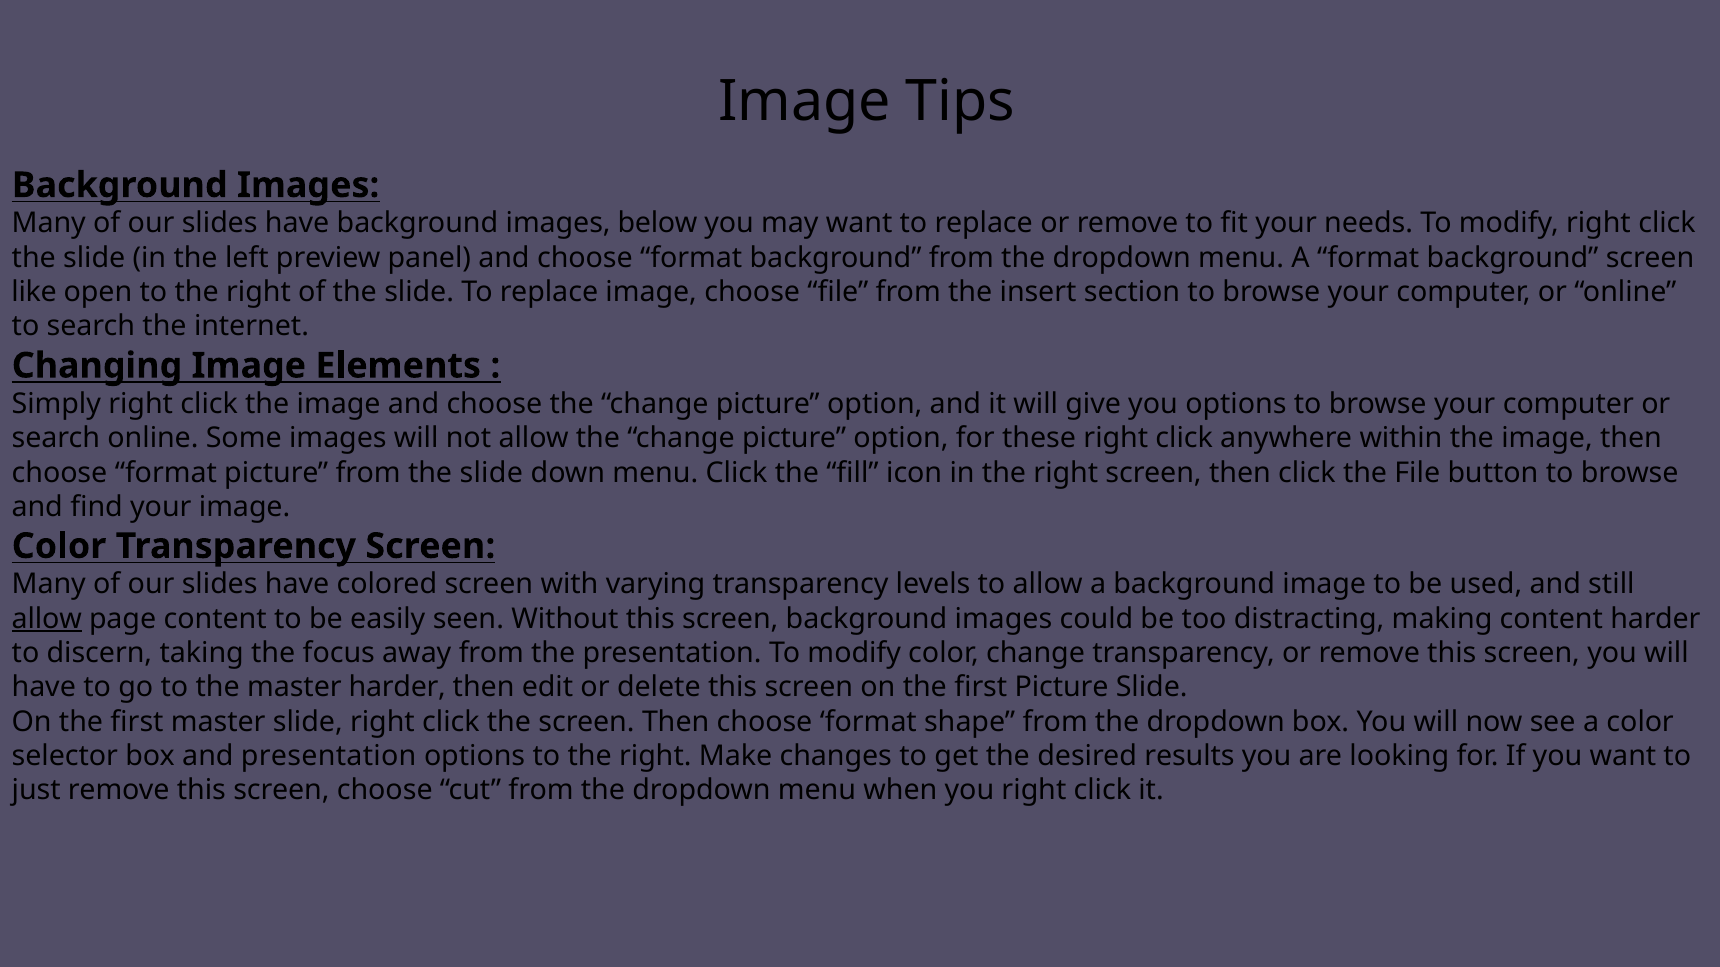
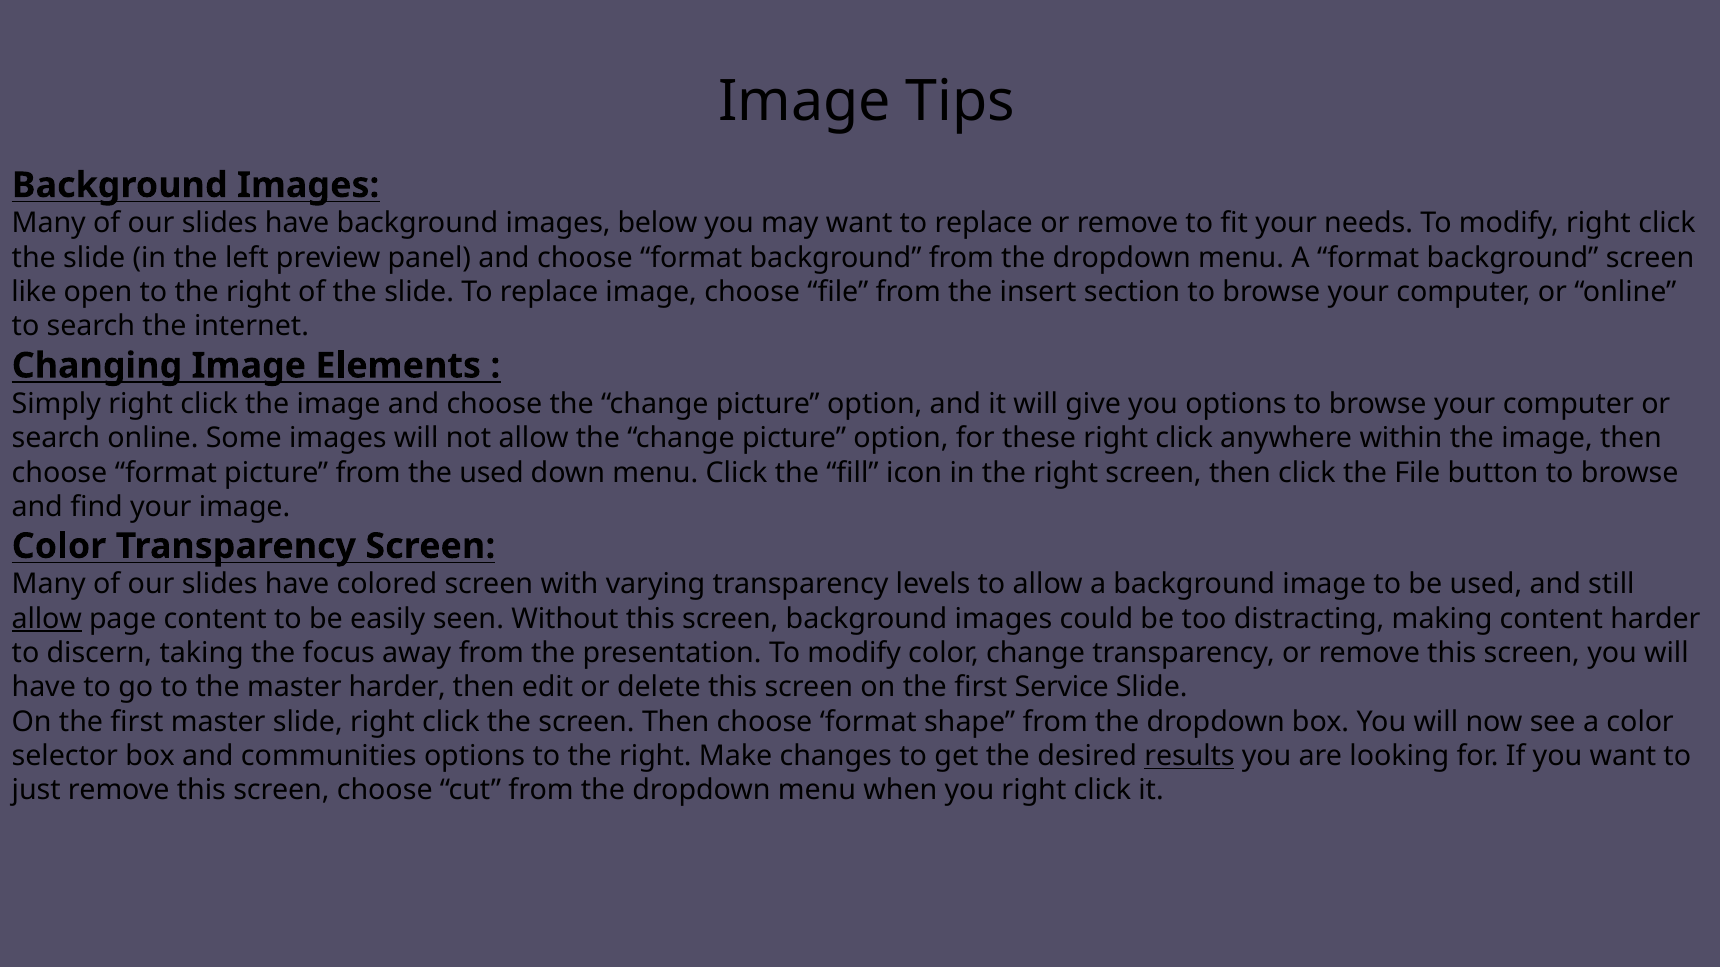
from the slide: slide -> used (492, 473)
first Picture: Picture -> Service (1062, 688)
and presentation: presentation -> communities (329, 757)
results underline: none -> present (1189, 757)
